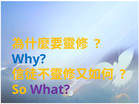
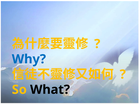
What colour: purple -> black (50, 90)
